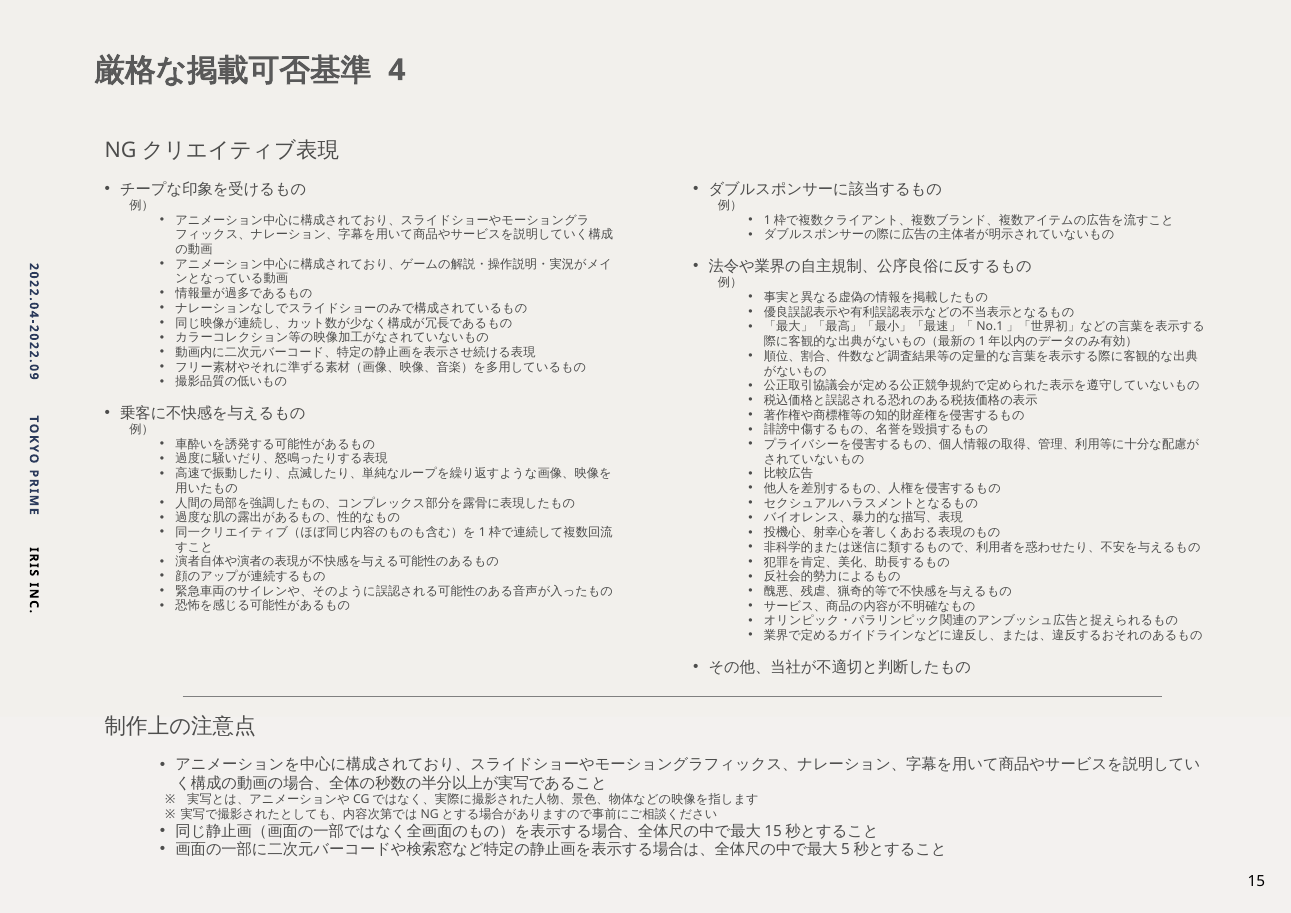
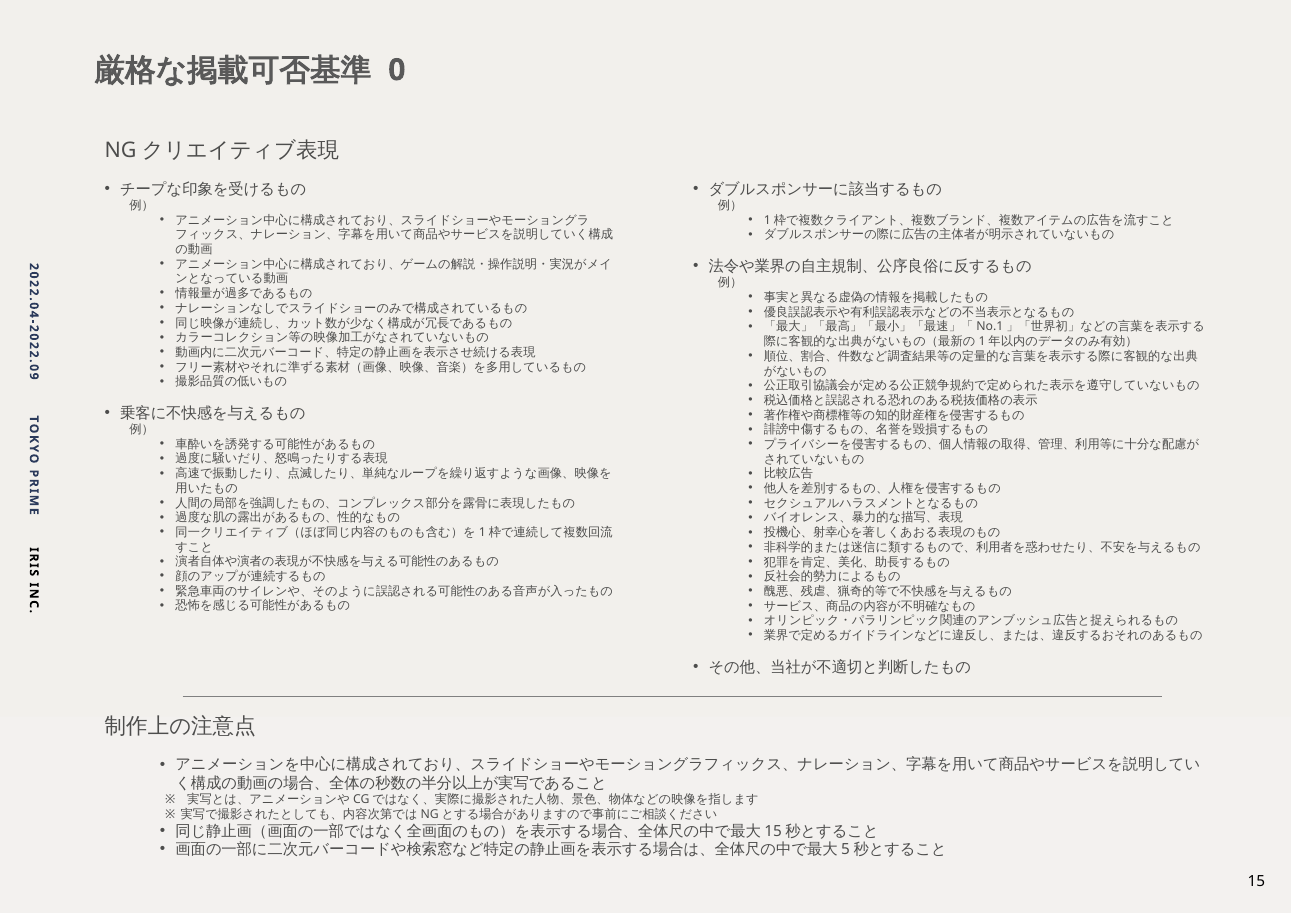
4: 4 -> 0 (397, 70)
